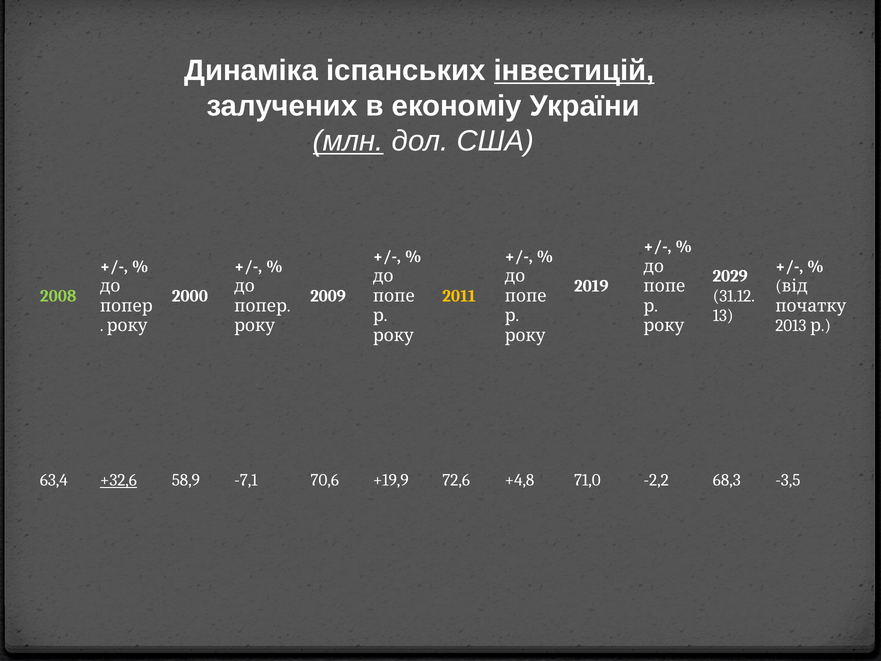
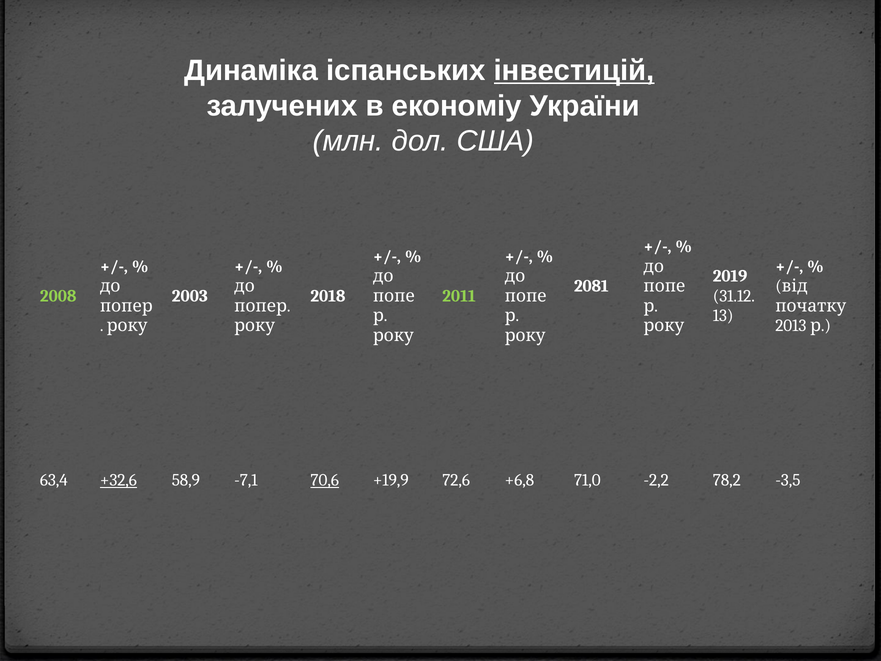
млн underline: present -> none (348, 141)
2029: 2029 -> 2019 (730, 276)
2019: 2019 -> 2081 (591, 286)
2000: 2000 -> 2003 (190, 296)
2009: 2009 -> 2018 (328, 296)
2011 colour: yellow -> light green (459, 296)
70,6 underline: none -> present (325, 480)
+4,8: +4,8 -> +6,8 (519, 480)
68,3: 68,3 -> 78,2 (727, 480)
